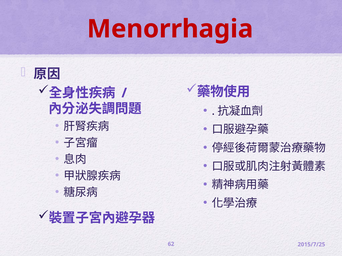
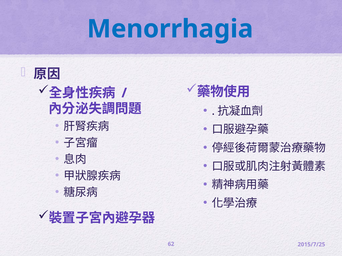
Menorrhagia colour: red -> blue (170, 29)
